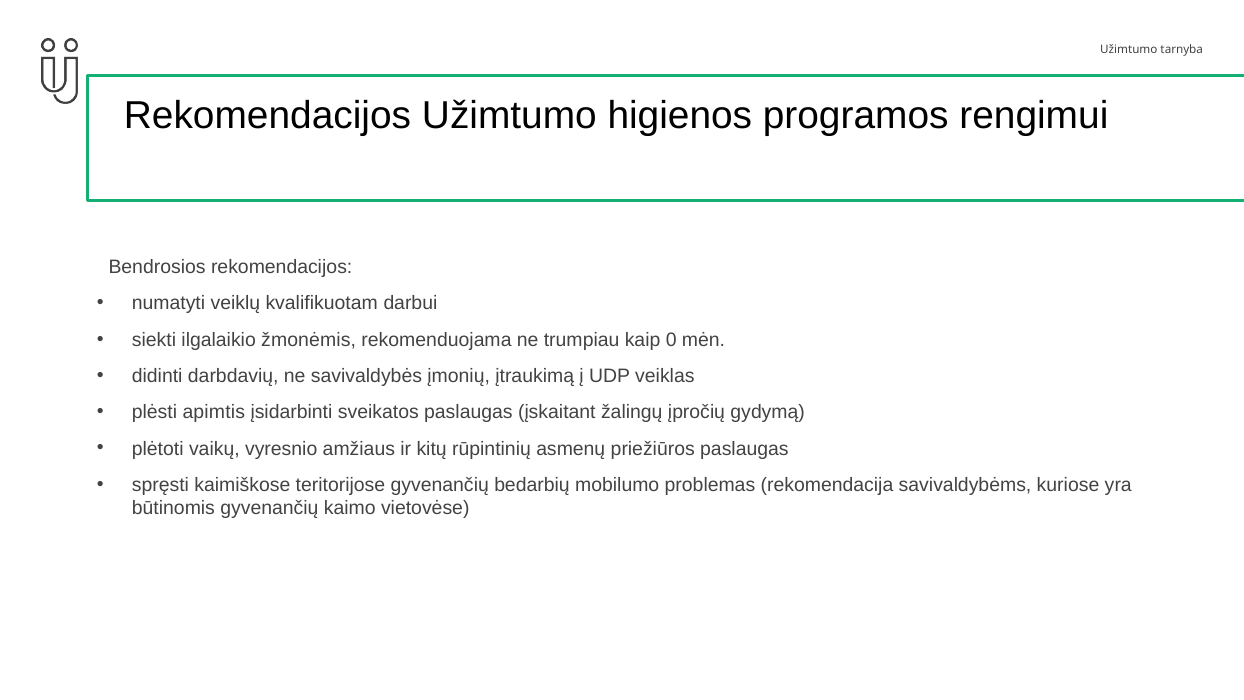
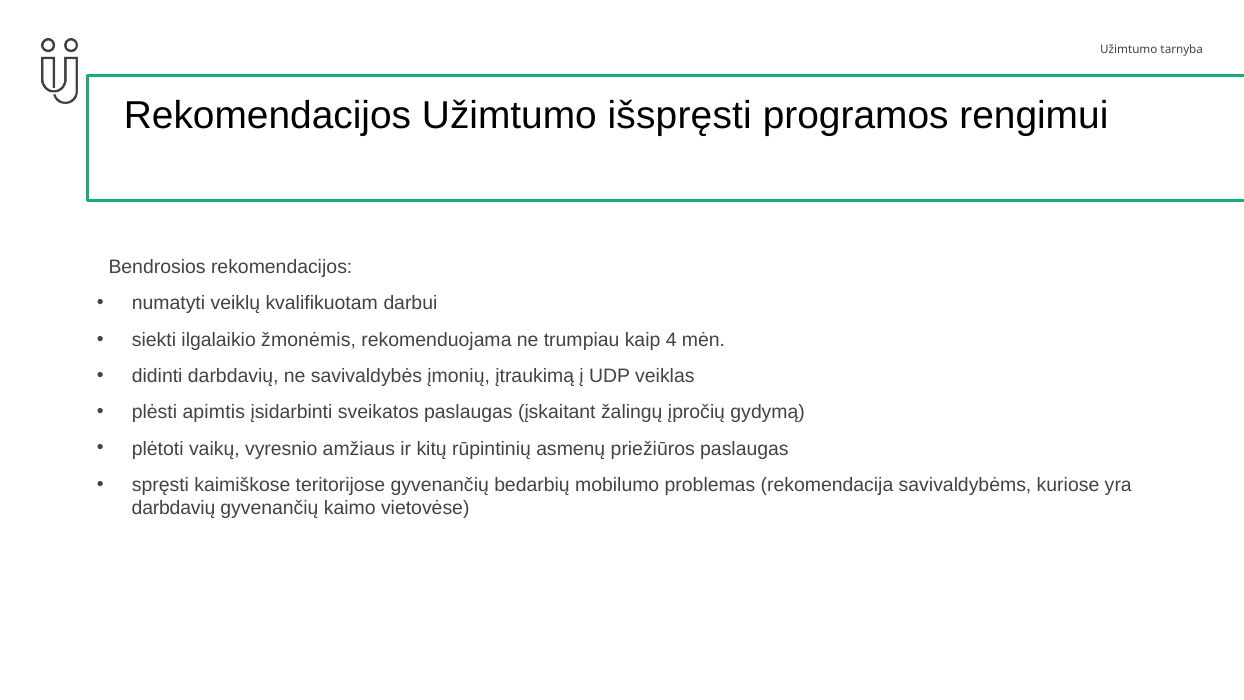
higienos: higienos -> išspręsti (680, 115)
0: 0 -> 4 (671, 340)
būtinomis: būtinomis -> darbdavių (174, 508)
